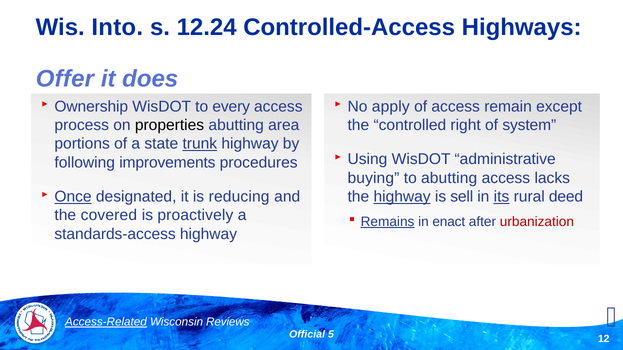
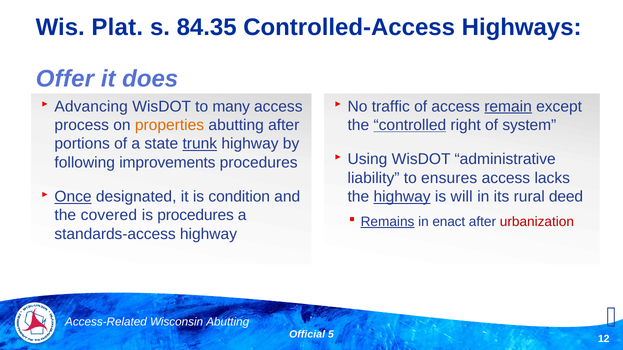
Into: Into -> Plat (117, 27)
12.24: 12.24 -> 84.35 (207, 27)
Ownership: Ownership -> Advancing (91, 107)
every: every -> many (231, 107)
apply: apply -> traffic (391, 107)
remain underline: none -> present (508, 107)
properties colour: black -> orange (170, 125)
abutting area: area -> after (284, 125)
controlled underline: none -> present (410, 125)
buying: buying -> liability (374, 178)
to abutting: abutting -> ensures (449, 178)
sell: sell -> will (462, 197)
its underline: present -> none (502, 197)
reducing: reducing -> condition (239, 197)
is proactively: proactively -> procedures (196, 216)
Access-Related underline: present -> none (106, 322)
Wisconsin Reviews: Reviews -> Abutting (228, 322)
